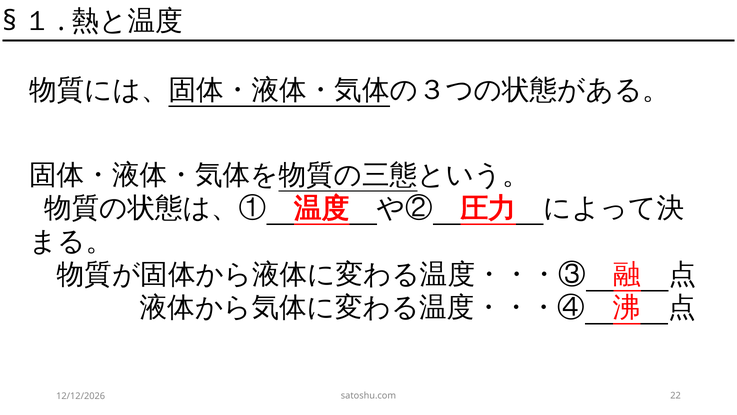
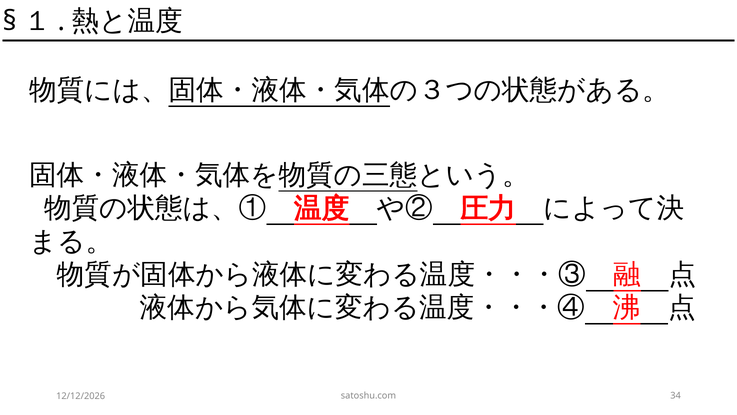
22: 22 -> 34 (676, 395)
